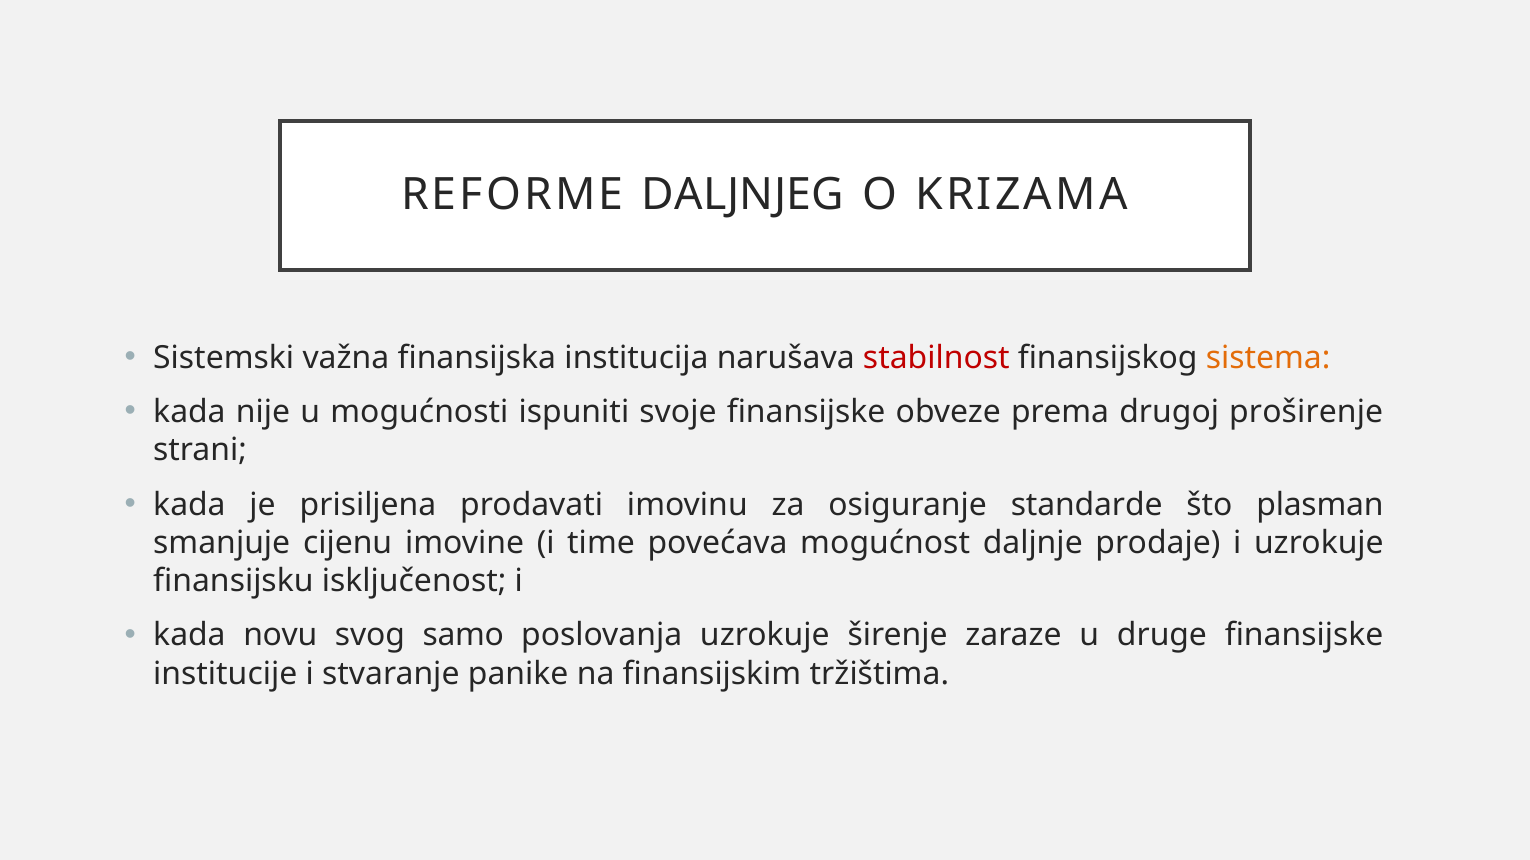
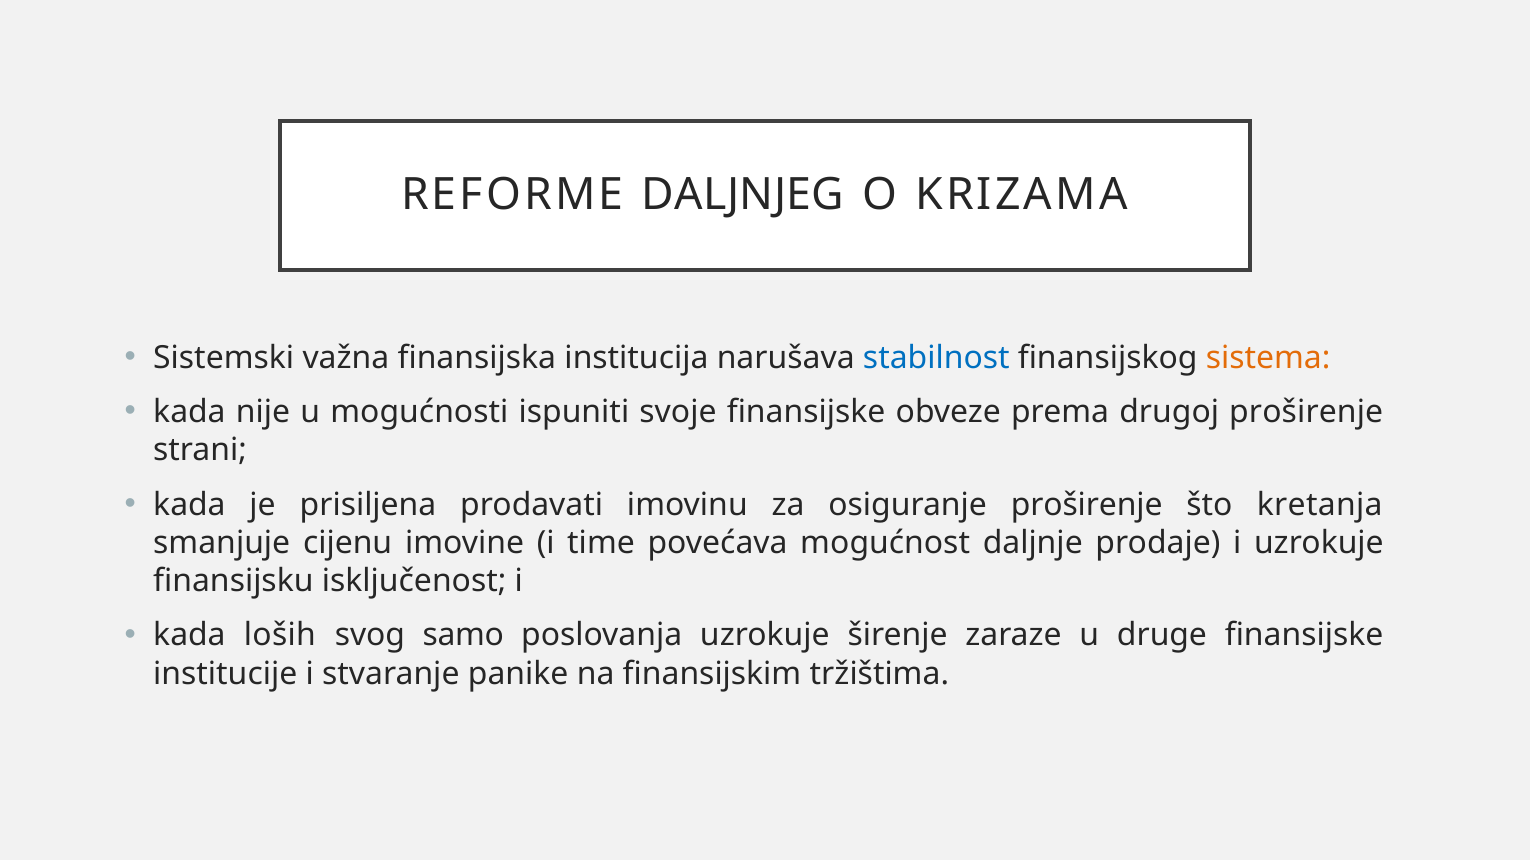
stabilnost colour: red -> blue (936, 358)
osiguranje standarde: standarde -> proširenje (1087, 505)
plasman: plasman -> kretanja (1320, 505)
novu: novu -> loših (280, 636)
